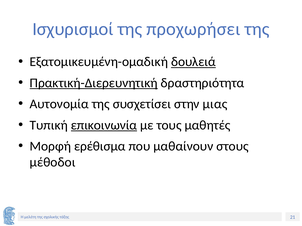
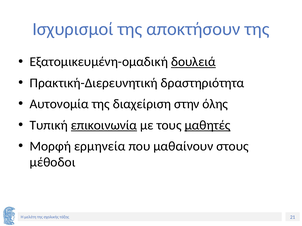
προχωρήσει: προχωρήσει -> αποκτήσουν (193, 29)
Πρακτική-Διερευνητική underline: present -> none (94, 83)
συσχετίσει: συσχετίσει -> διαχείριση (142, 104)
μιας: μιας -> όλης (215, 104)
μαθητές underline: none -> present (208, 125)
ερέθισμα: ερέθισμα -> ερμηνεία (100, 147)
